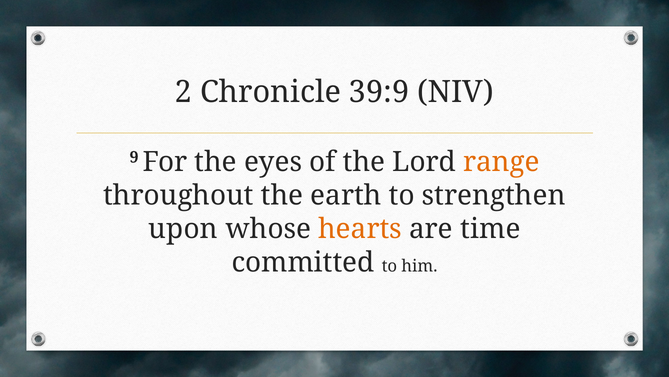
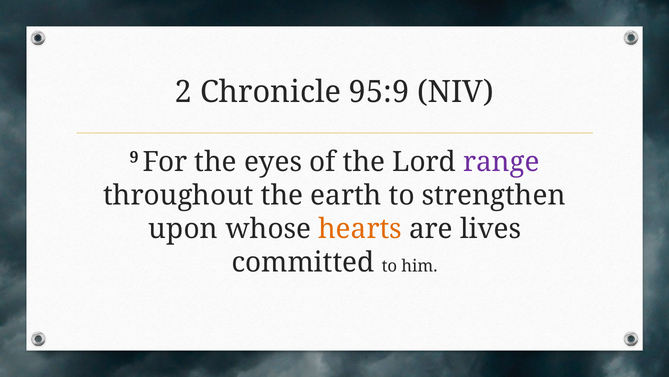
39:9: 39:9 -> 95:9 (379, 92)
range colour: orange -> purple (501, 161)
time: time -> lives (491, 228)
